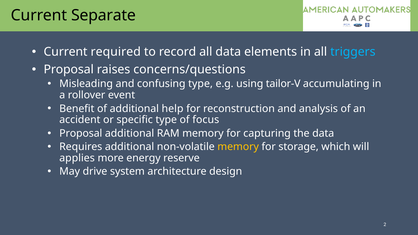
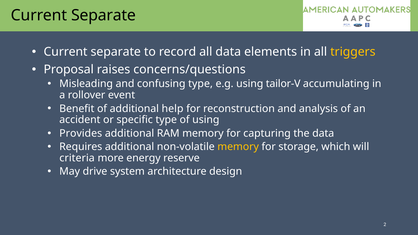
required: required -> separate (116, 52)
triggers colour: light blue -> yellow (353, 52)
of focus: focus -> using (206, 120)
Proposal: Proposal -> Provides (81, 133)
applies: applies -> criteria (77, 158)
